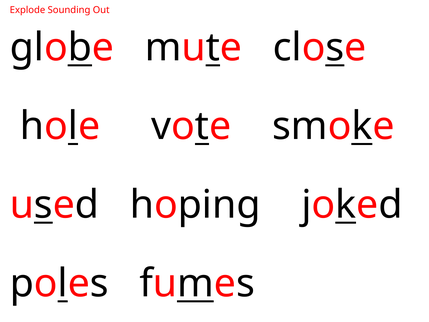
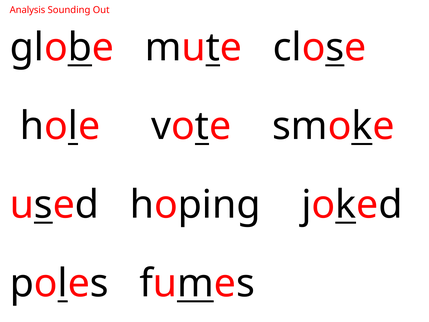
Explode: Explode -> Analysis (28, 10)
